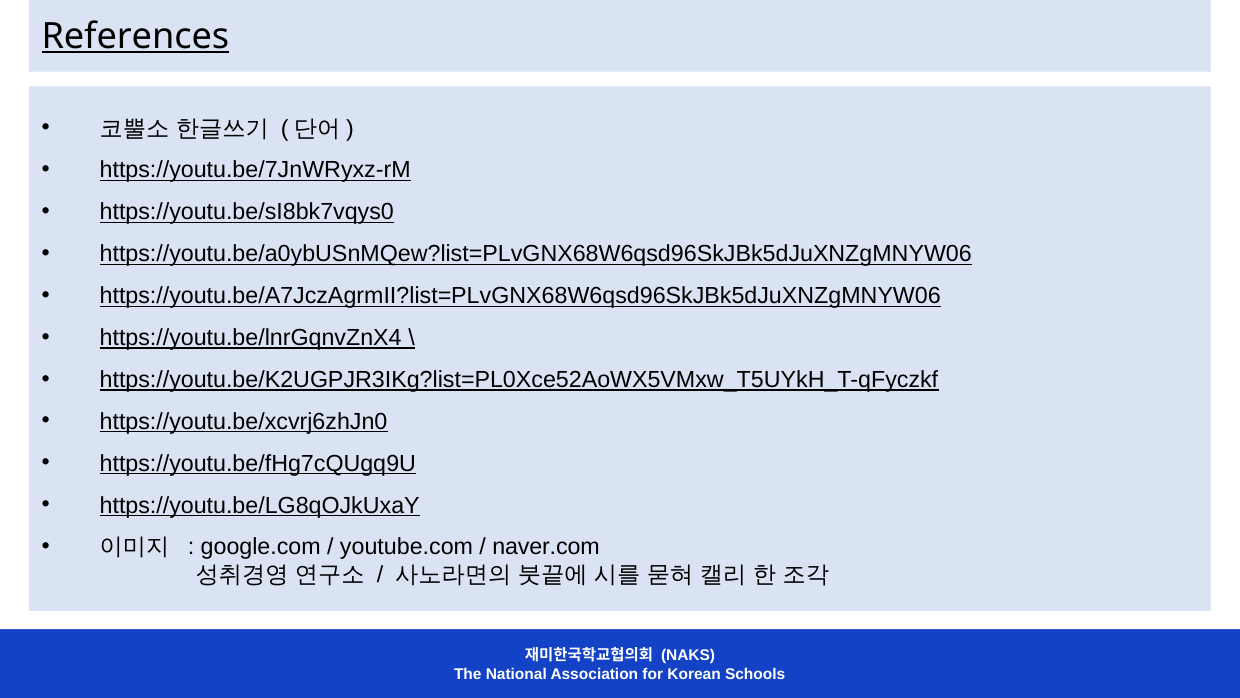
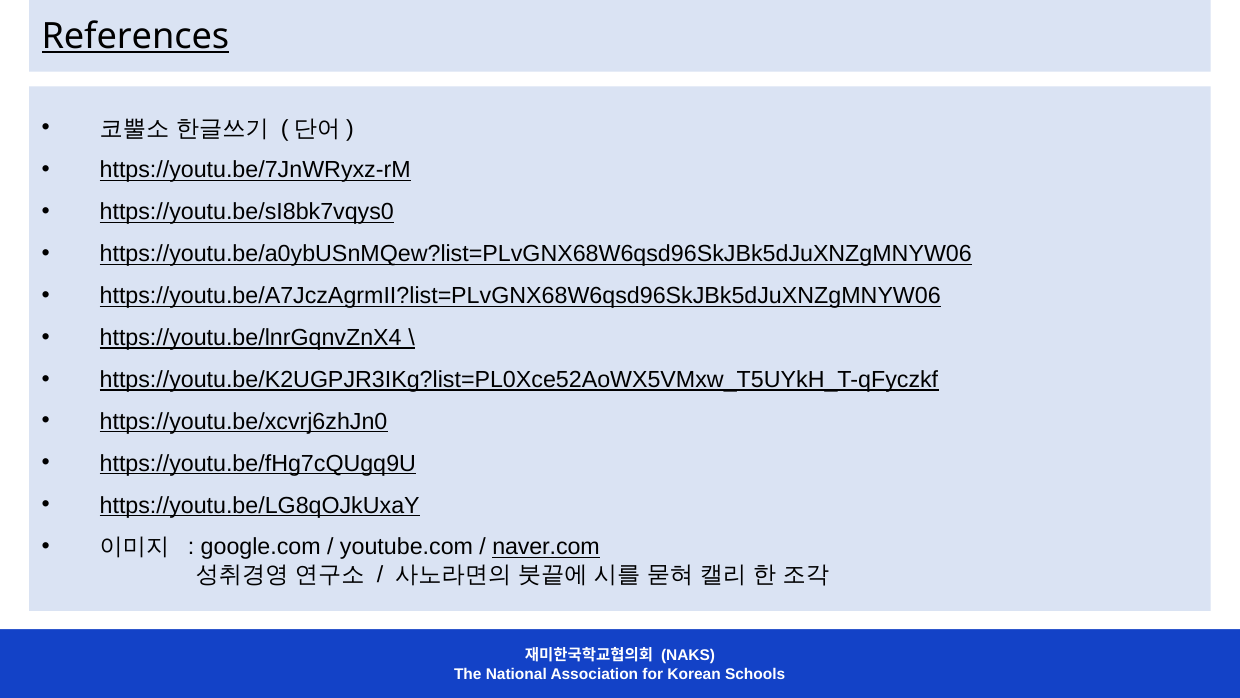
naver.com underline: none -> present (546, 547)
